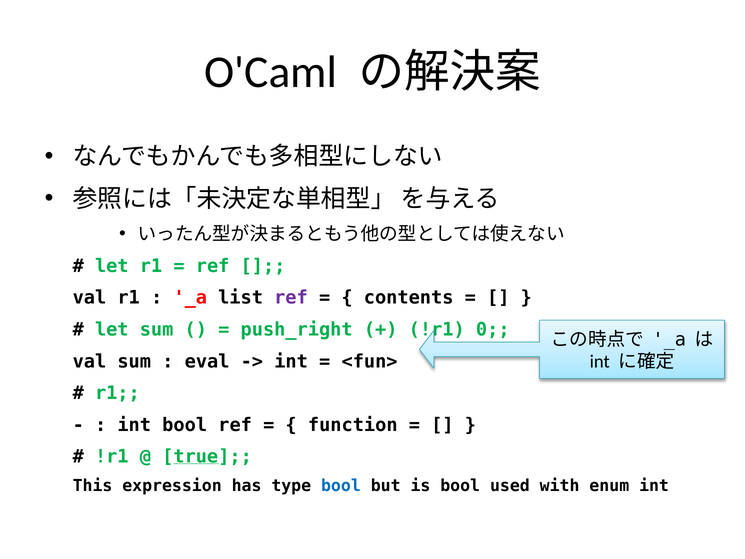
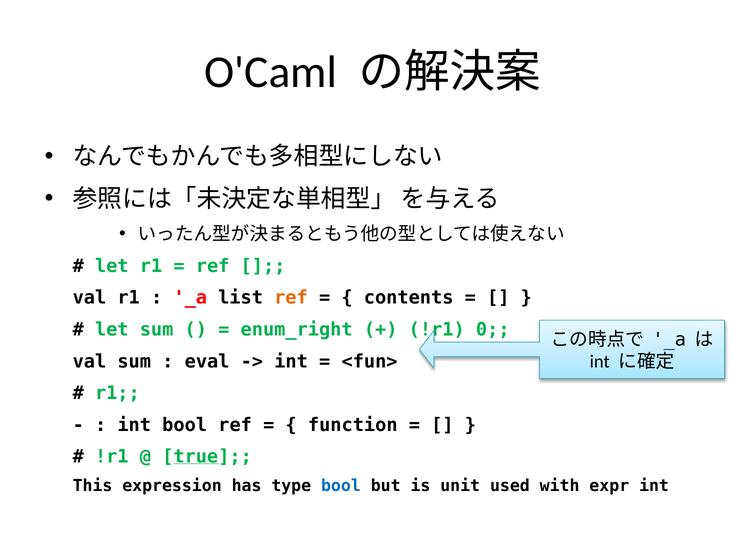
ref colour: purple -> orange (291, 298)
push_right: push_right -> enum_right (297, 329)
is bool: bool -> unit (460, 486)
enum: enum -> expr (609, 486)
